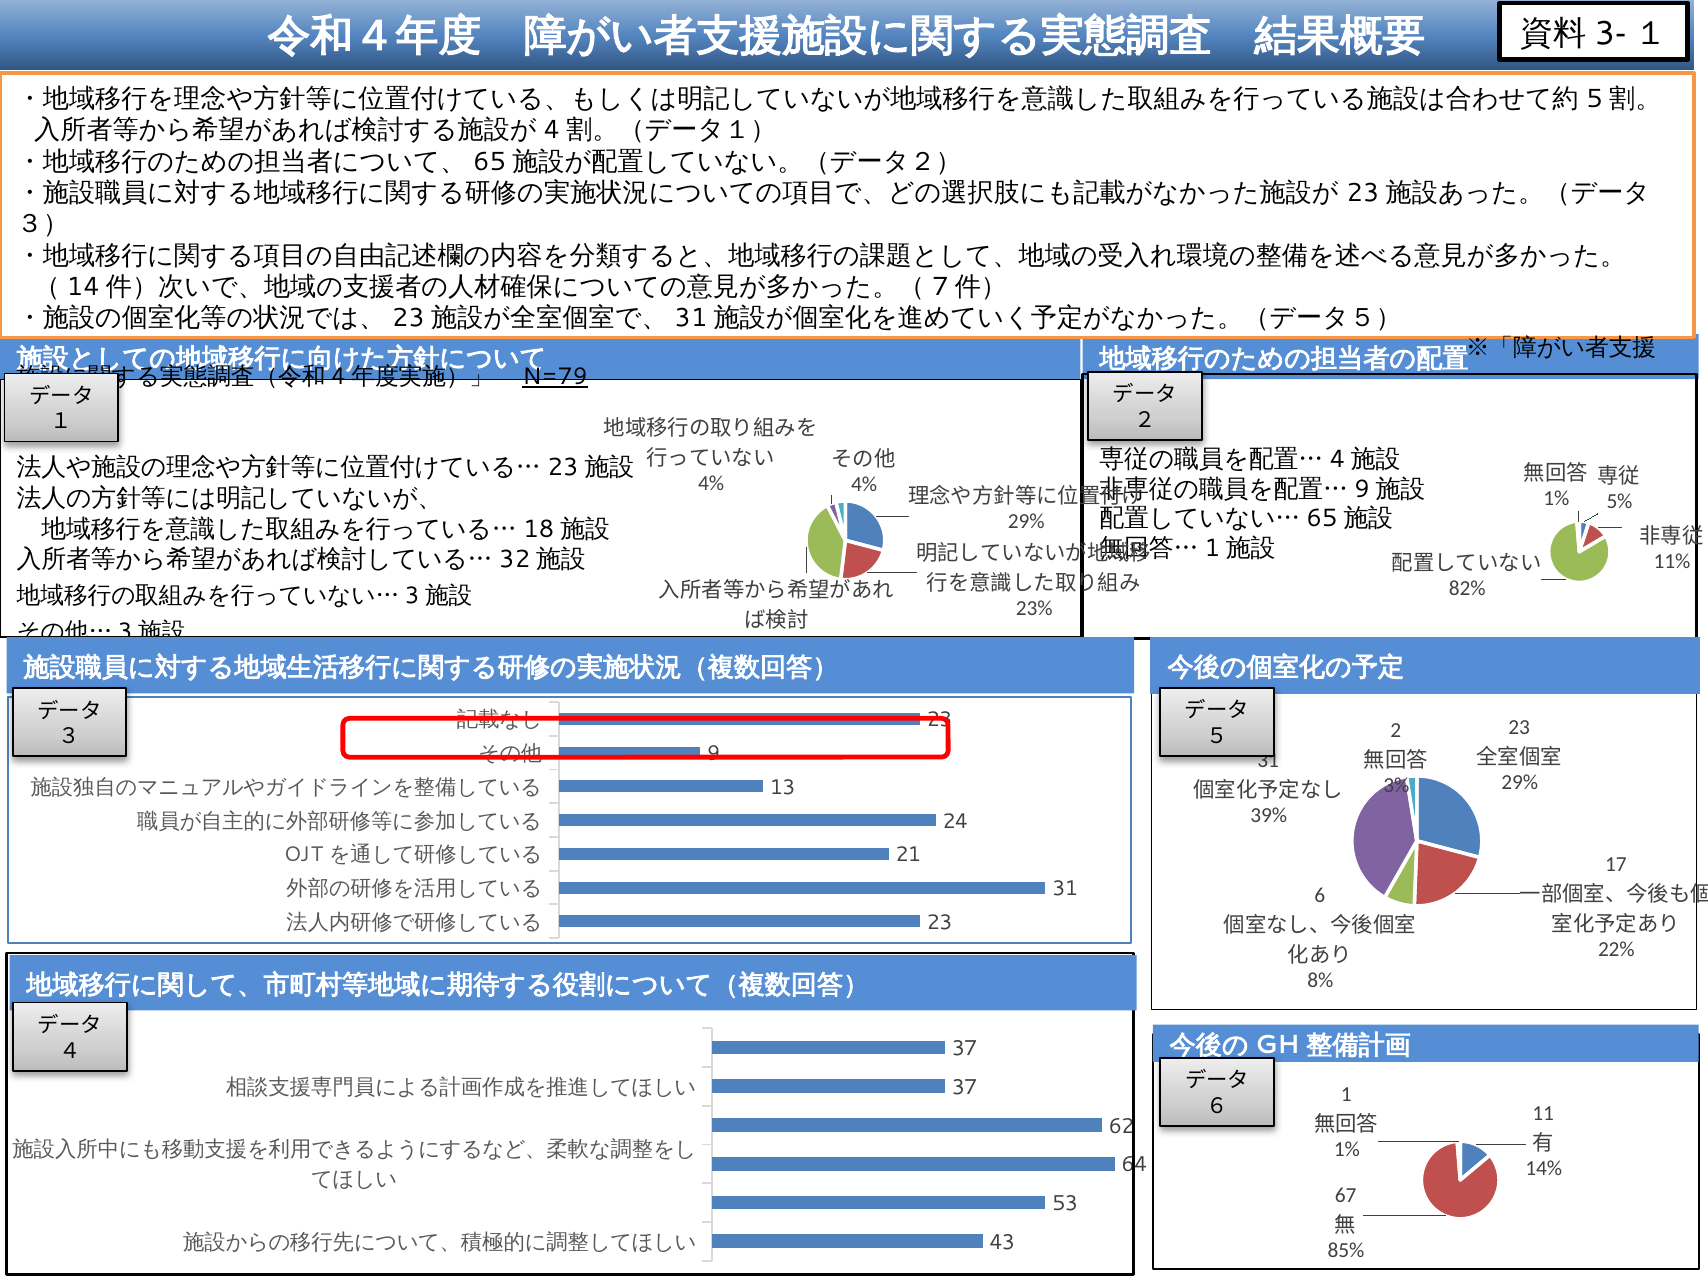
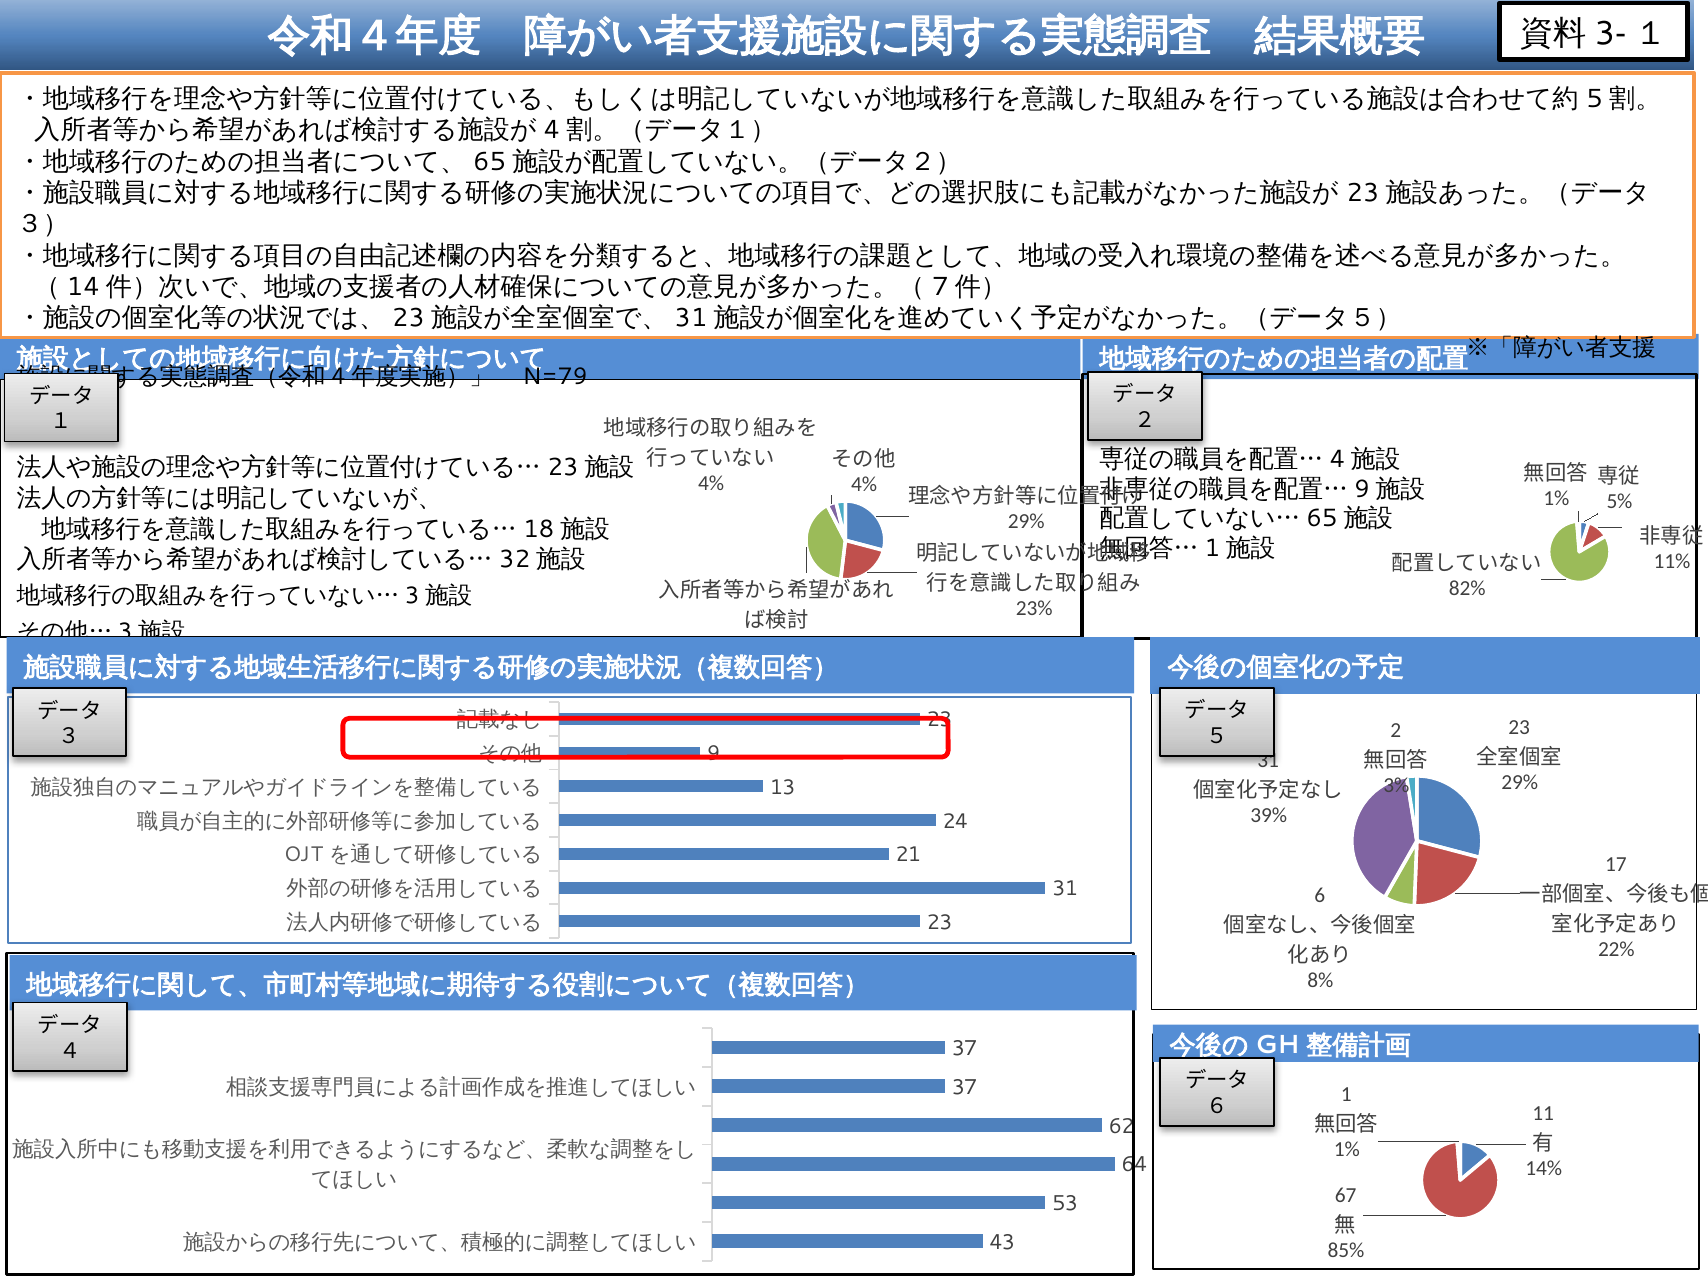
N=79 underline: present -> none (555, 377)
